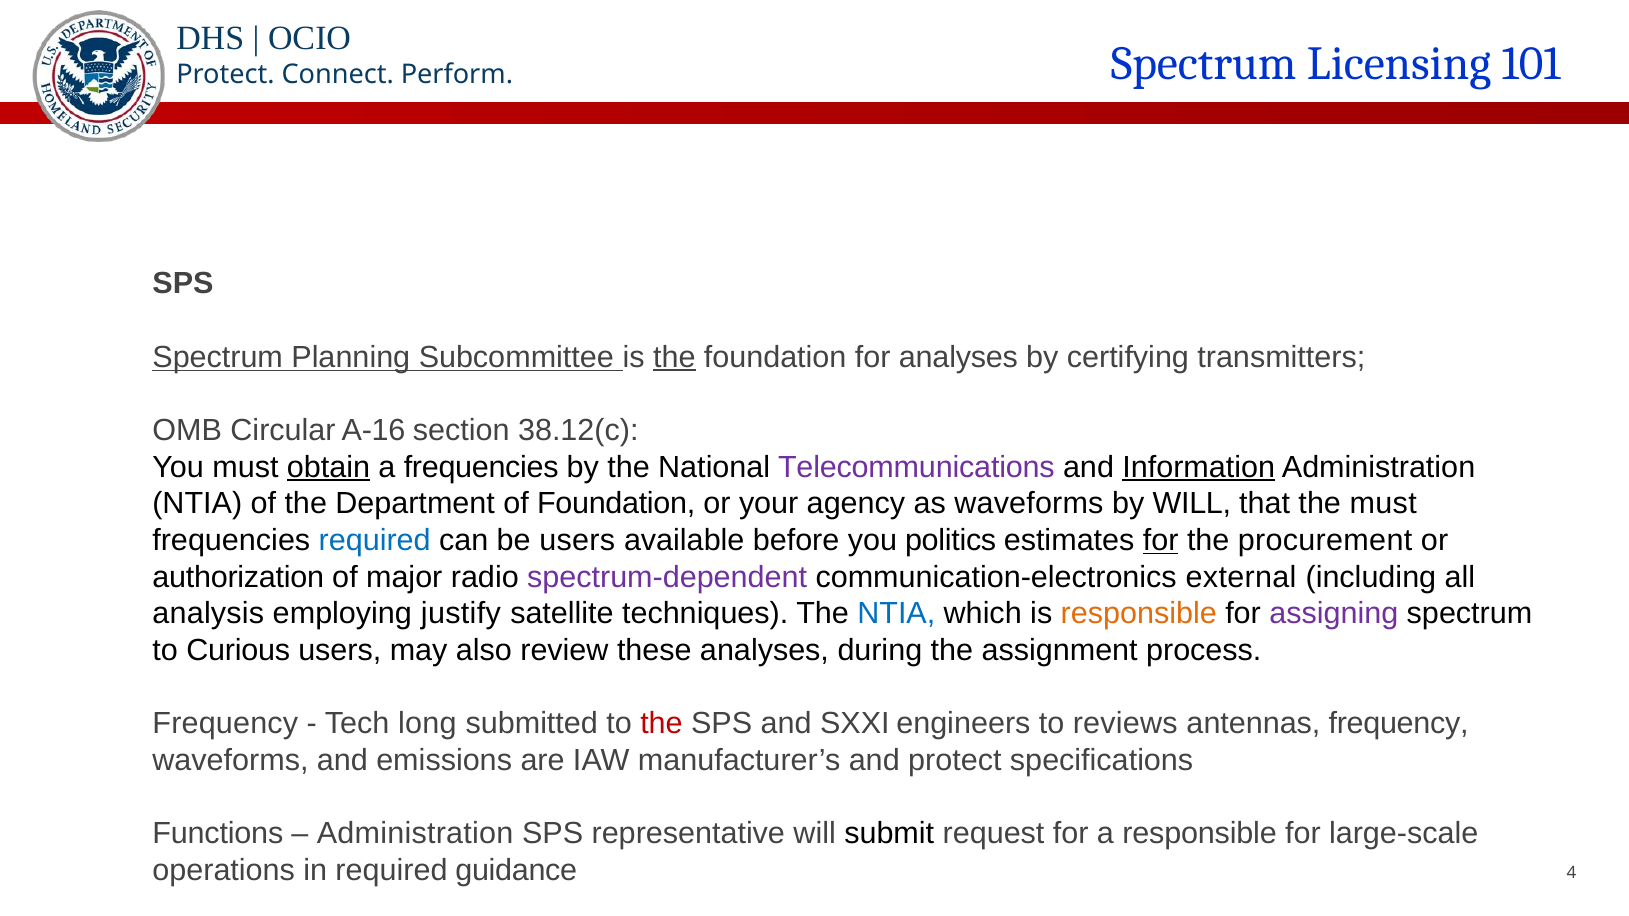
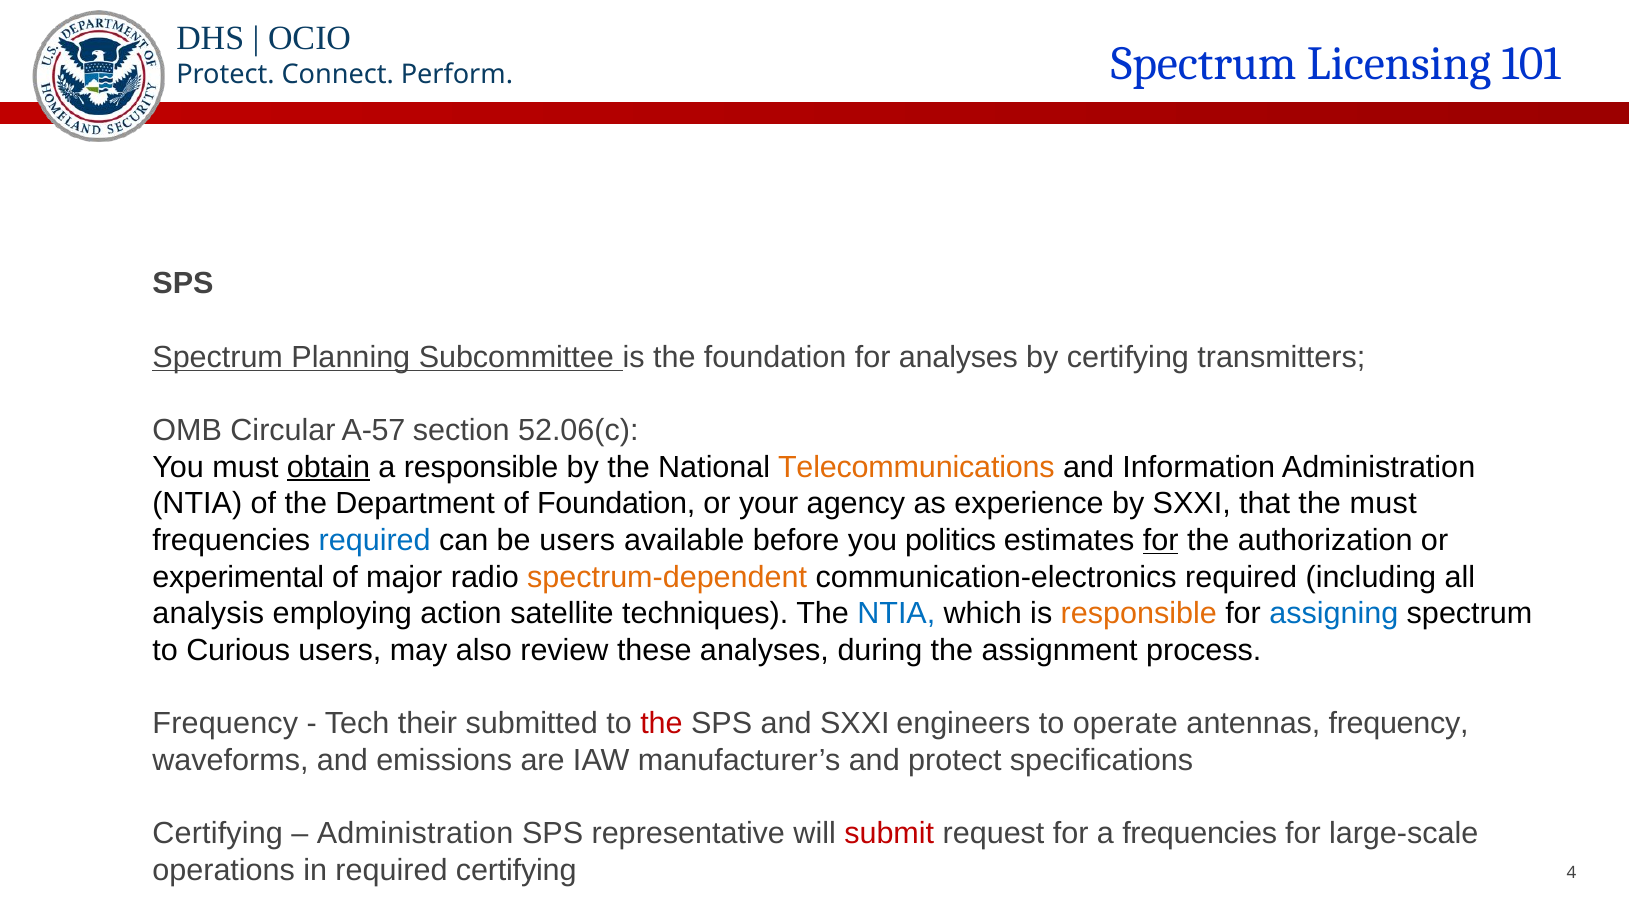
the underline: present -> none (674, 357)
A-16: A-16 -> A-57 (374, 431)
38.12(c: 38.12(c -> 52.06(c (578, 431)
a frequencies: frequencies -> responsible (481, 467)
Telecommunications colour: purple -> orange (916, 467)
Information underline: present -> none (1199, 467)
as waveforms: waveforms -> experience (1029, 504)
by WILL: WILL -> SXXI (1192, 504)
procurement: procurement -> authorization (1325, 541)
authorization: authorization -> experimental (238, 577)
spectrum-dependent colour: purple -> orange (667, 577)
communication-electronics external: external -> required (1241, 577)
justify: justify -> action (461, 614)
assigning colour: purple -> blue (1334, 614)
long: long -> their (427, 724)
reviews: reviews -> operate (1125, 724)
Functions: Functions -> Certifying (218, 834)
submit colour: black -> red (889, 834)
a responsible: responsible -> frequencies (1200, 834)
required guidance: guidance -> certifying (516, 870)
